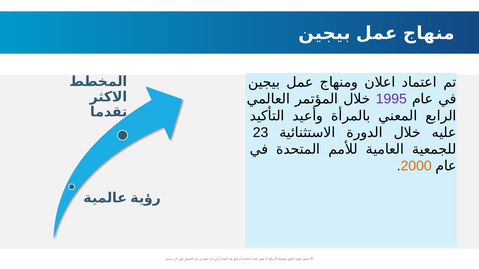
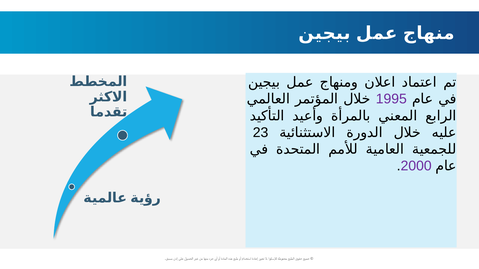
2000 colour: orange -> purple (416, 166)
